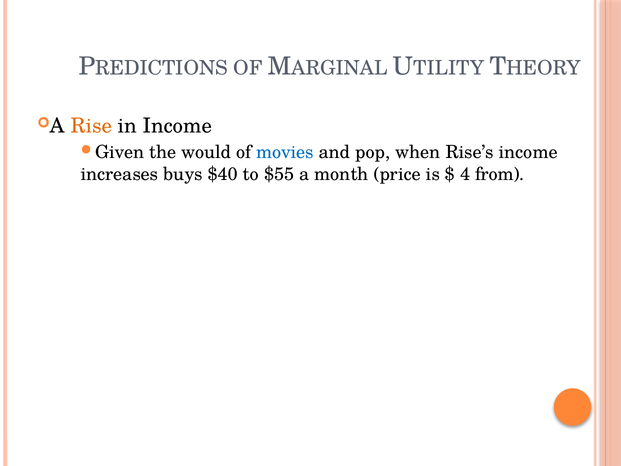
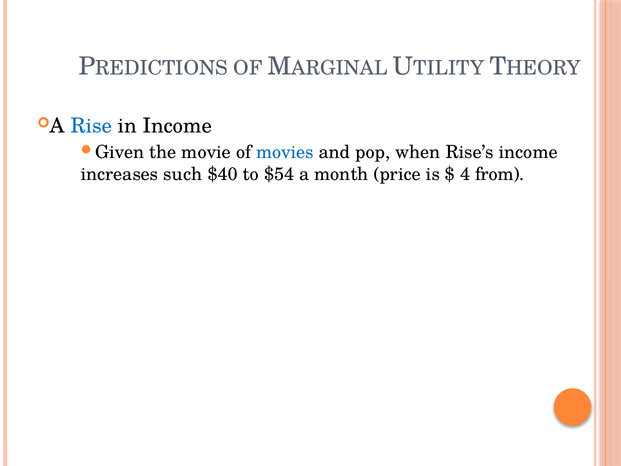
Rise colour: orange -> blue (91, 126)
would: would -> movie (206, 152)
buys: buys -> such (183, 174)
$55: $55 -> $54 (279, 174)
